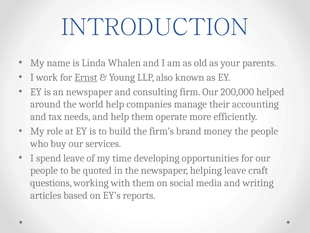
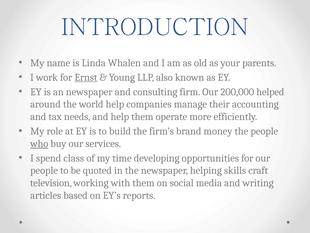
who underline: none -> present (39, 143)
spend leave: leave -> class (74, 158)
helping leave: leave -> skills (235, 170)
questions: questions -> television (51, 183)
